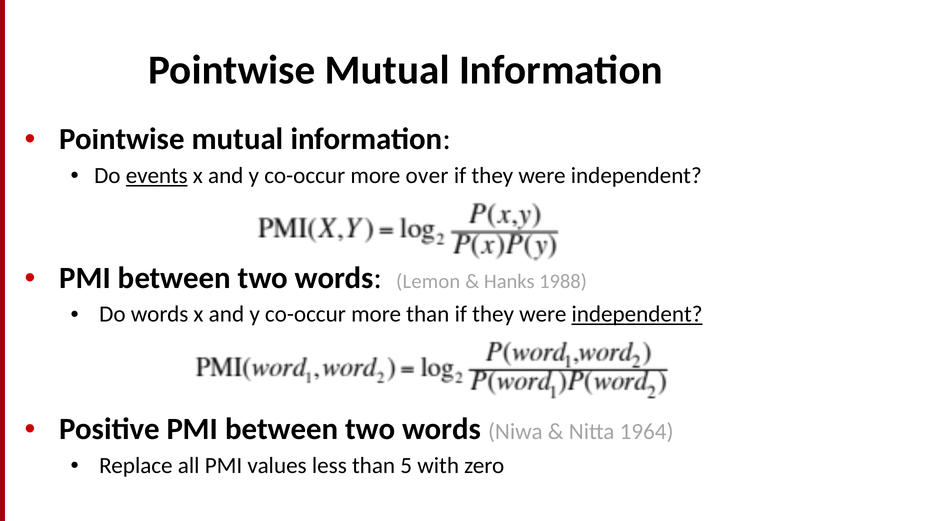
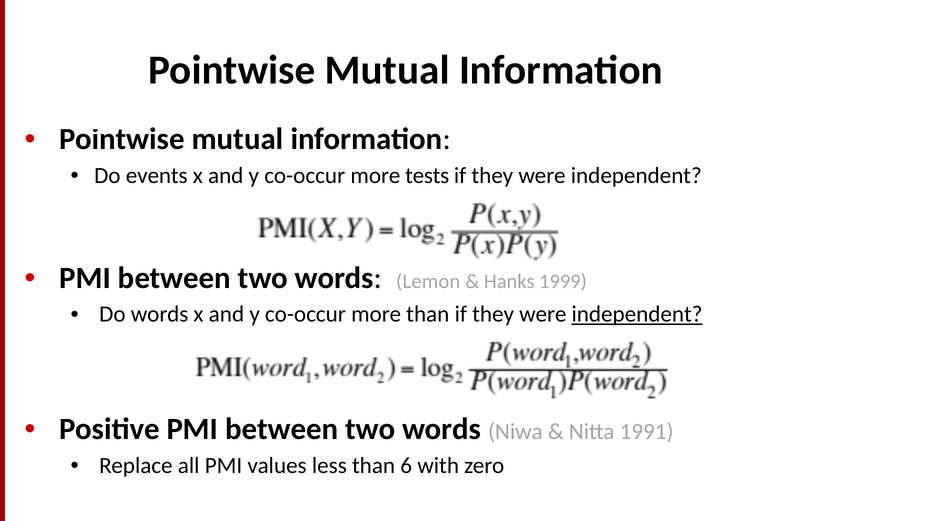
events underline: present -> none (157, 176)
over: over -> tests (427, 176)
1988: 1988 -> 1999 (563, 281)
1964: 1964 -> 1991 (647, 432)
5: 5 -> 6 (406, 465)
